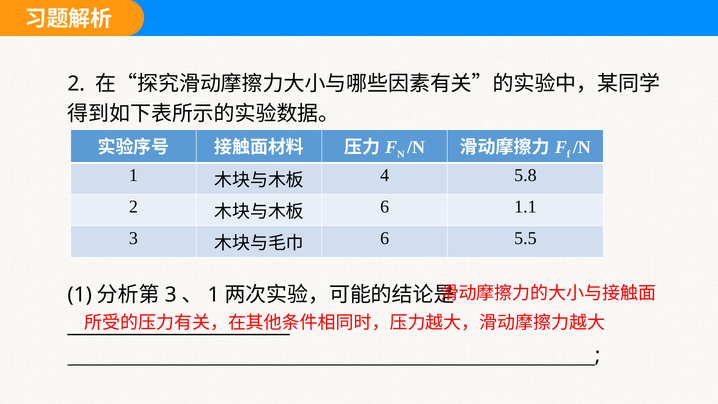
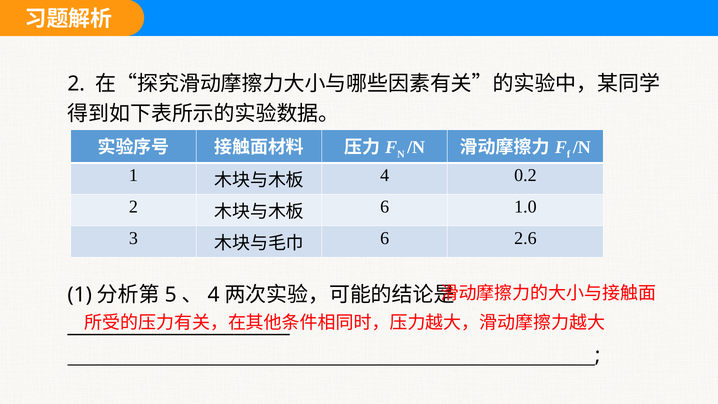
5.8: 5.8 -> 0.2 (525, 176)
1.1: 1.1 -> 1.0 (525, 207)
5.5: 5.5 -> 2.6 (525, 238)
3: 3 -> 5 (171, 295)
1: 1 -> 4 (214, 295)
